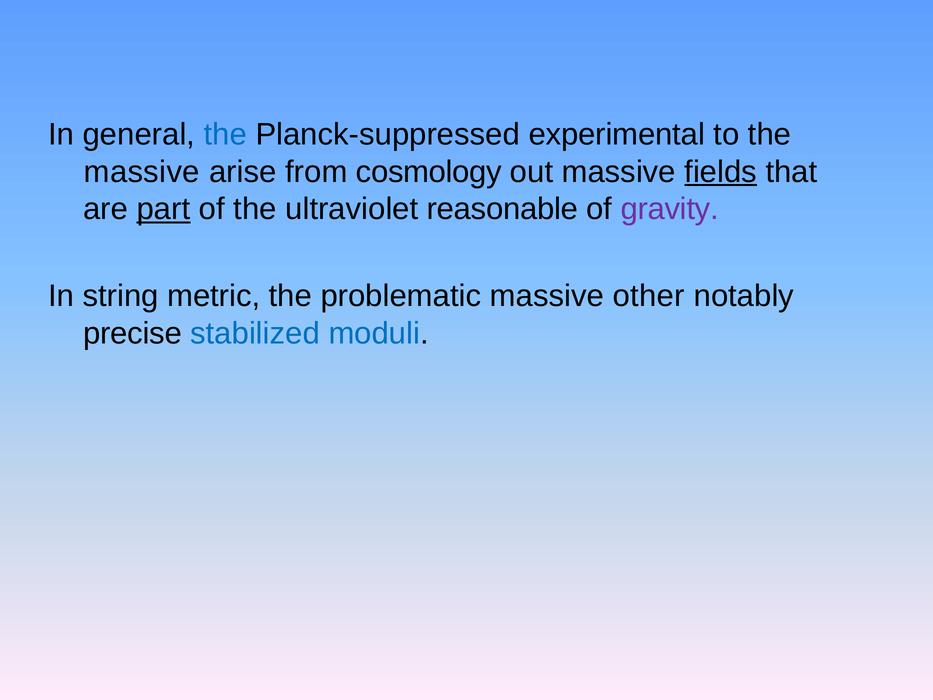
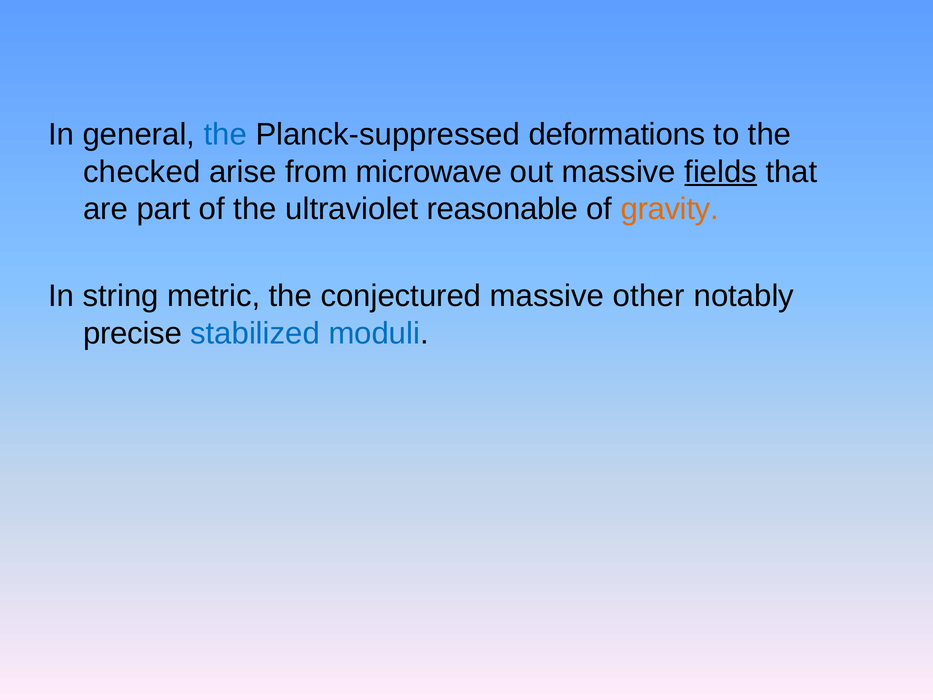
experimental: experimental -> deformations (617, 134)
massive: massive -> checked (142, 172)
cosmology: cosmology -> microwave (429, 172)
part underline: present -> none (163, 209)
gravity colour: purple -> orange (670, 209)
problematic: problematic -> conjectured (401, 296)
